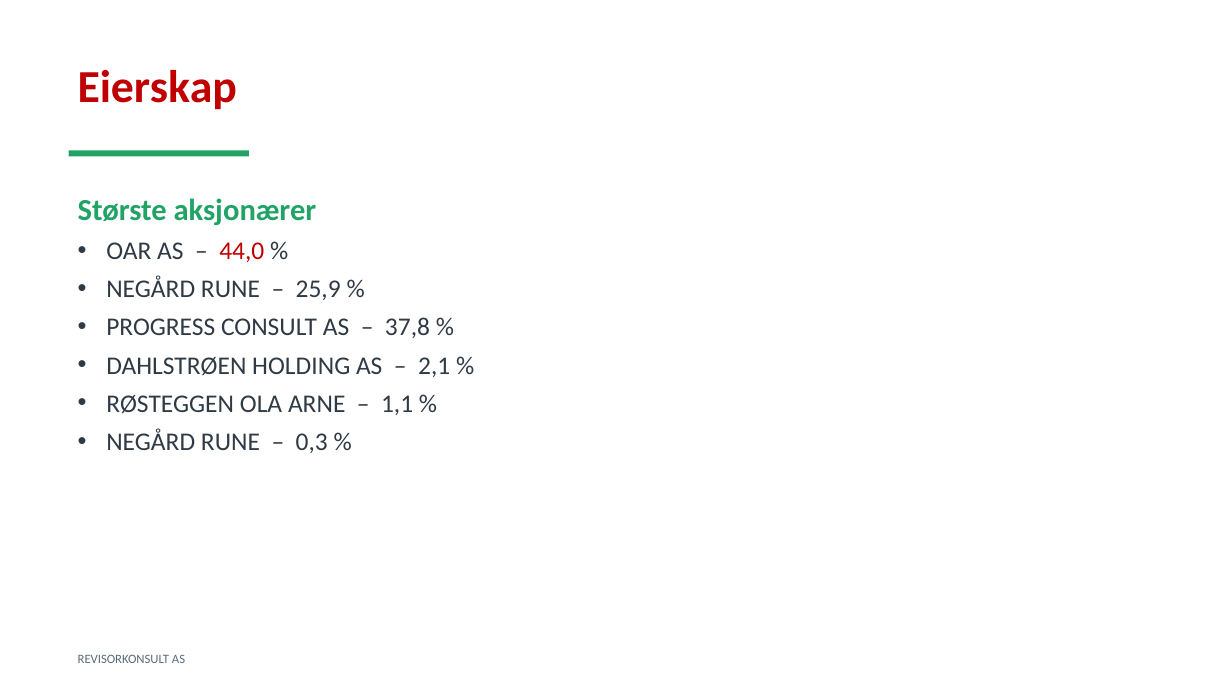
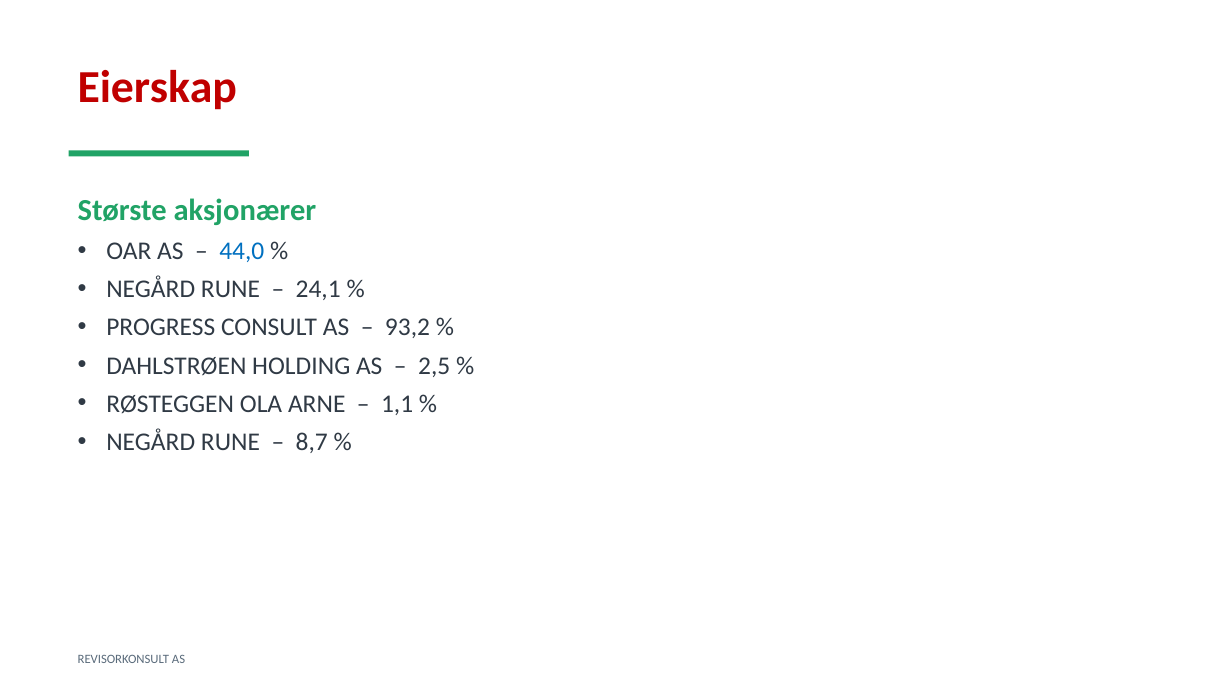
44,0 colour: red -> blue (242, 251)
25,9: 25,9 -> 24,1 (318, 289)
37,8: 37,8 -> 93,2 (408, 327)
2,1: 2,1 -> 2,5 (434, 366)
0,3: 0,3 -> 8,7 (312, 442)
